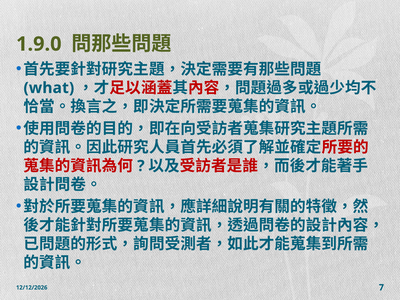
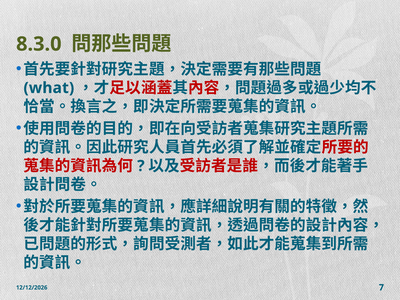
1.9.0: 1.9.0 -> 8.3.0 (39, 44)
